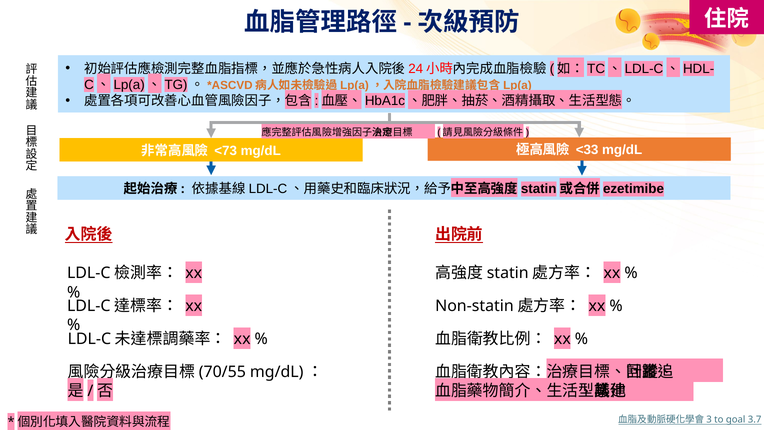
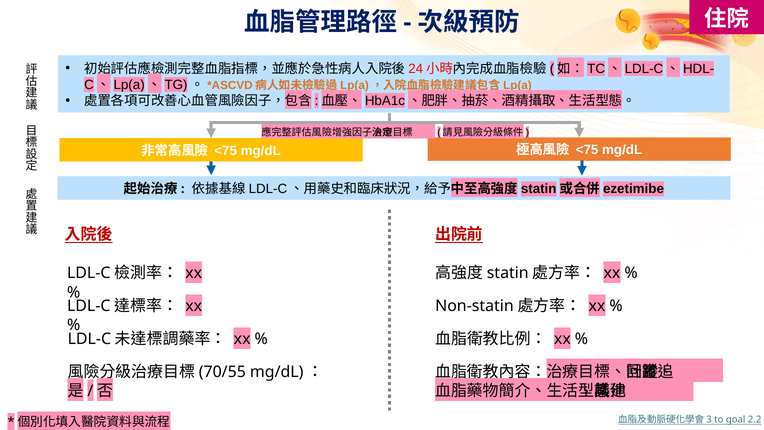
<73: <73 -> <75 (226, 151)
<33: <33 -> <75 (587, 150)
3.7: 3.7 -> 2.2 (755, 420)
